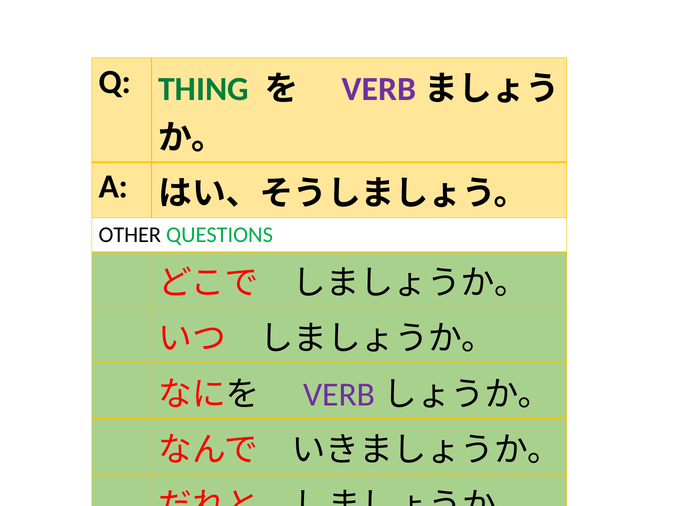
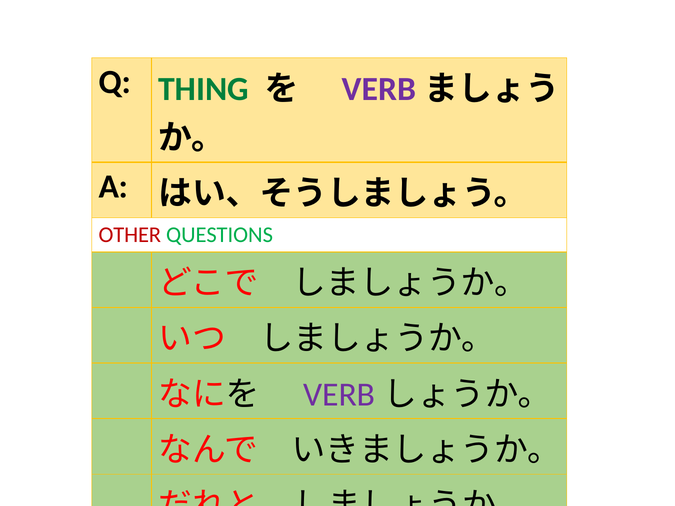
OTHER colour: black -> red (130, 235)
